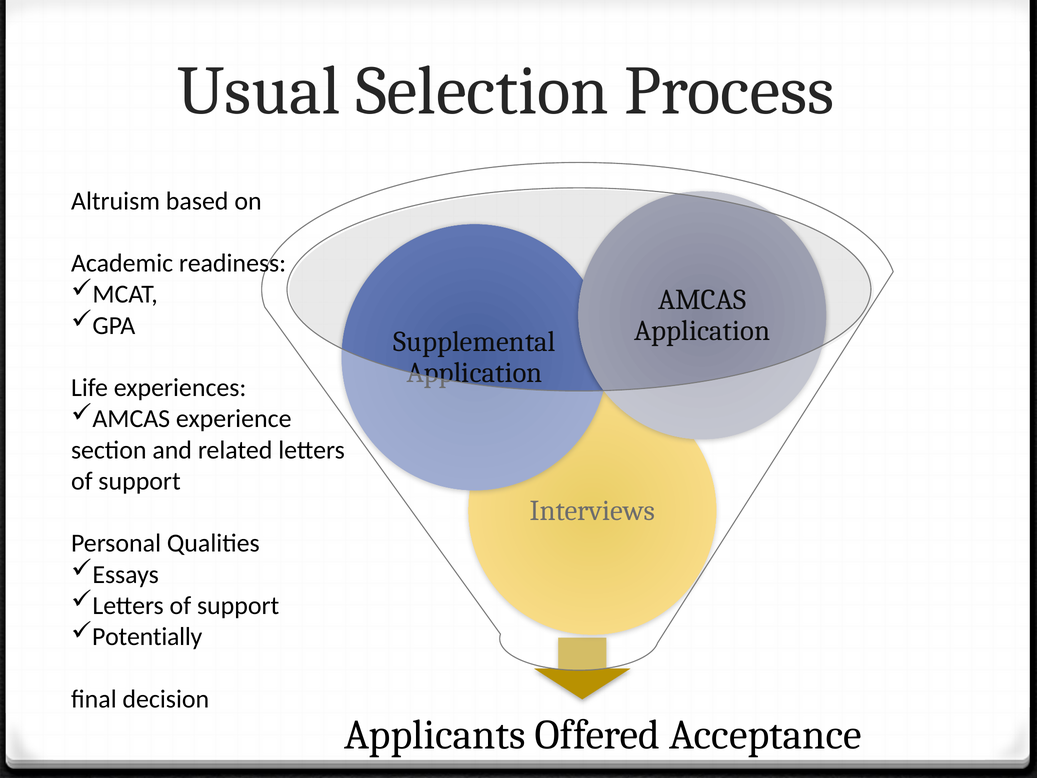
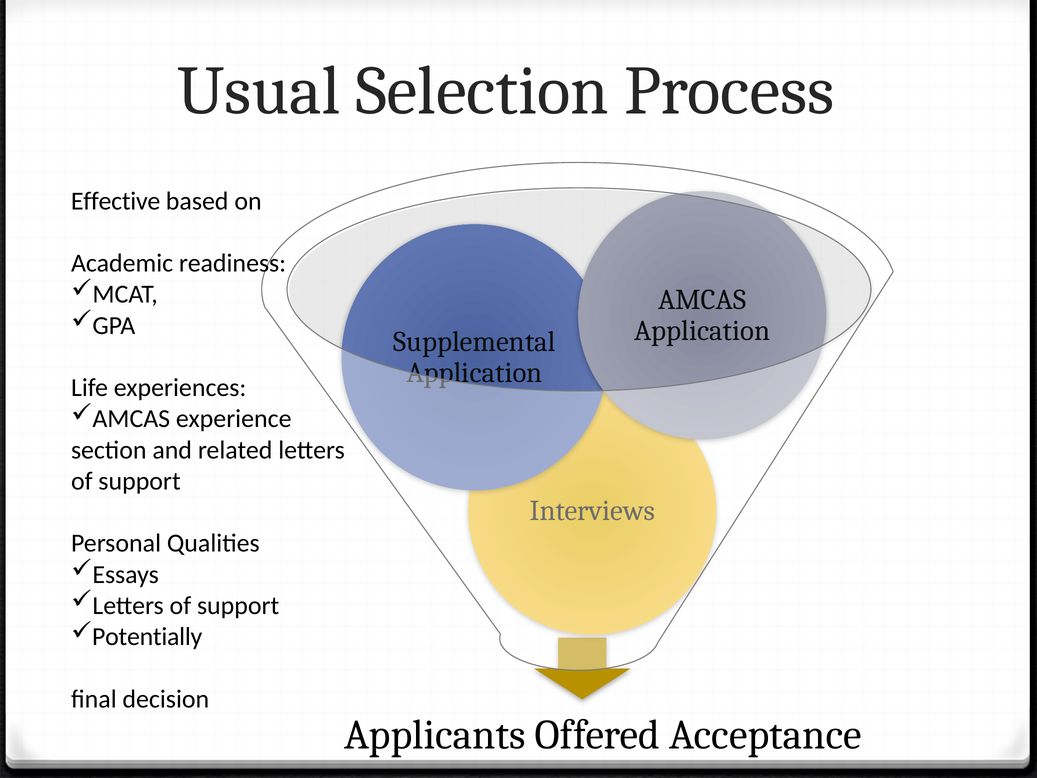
Altruism: Altruism -> Effective (116, 201)
